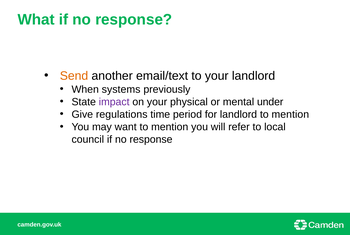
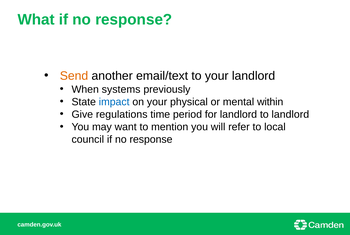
impact colour: purple -> blue (114, 102)
under: under -> within (270, 102)
landlord to mention: mention -> landlord (290, 114)
